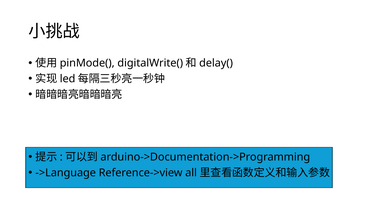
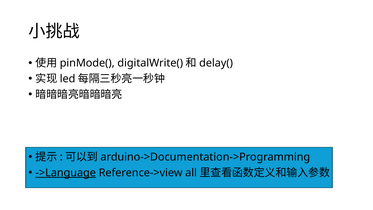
->Language underline: none -> present (66, 173)
